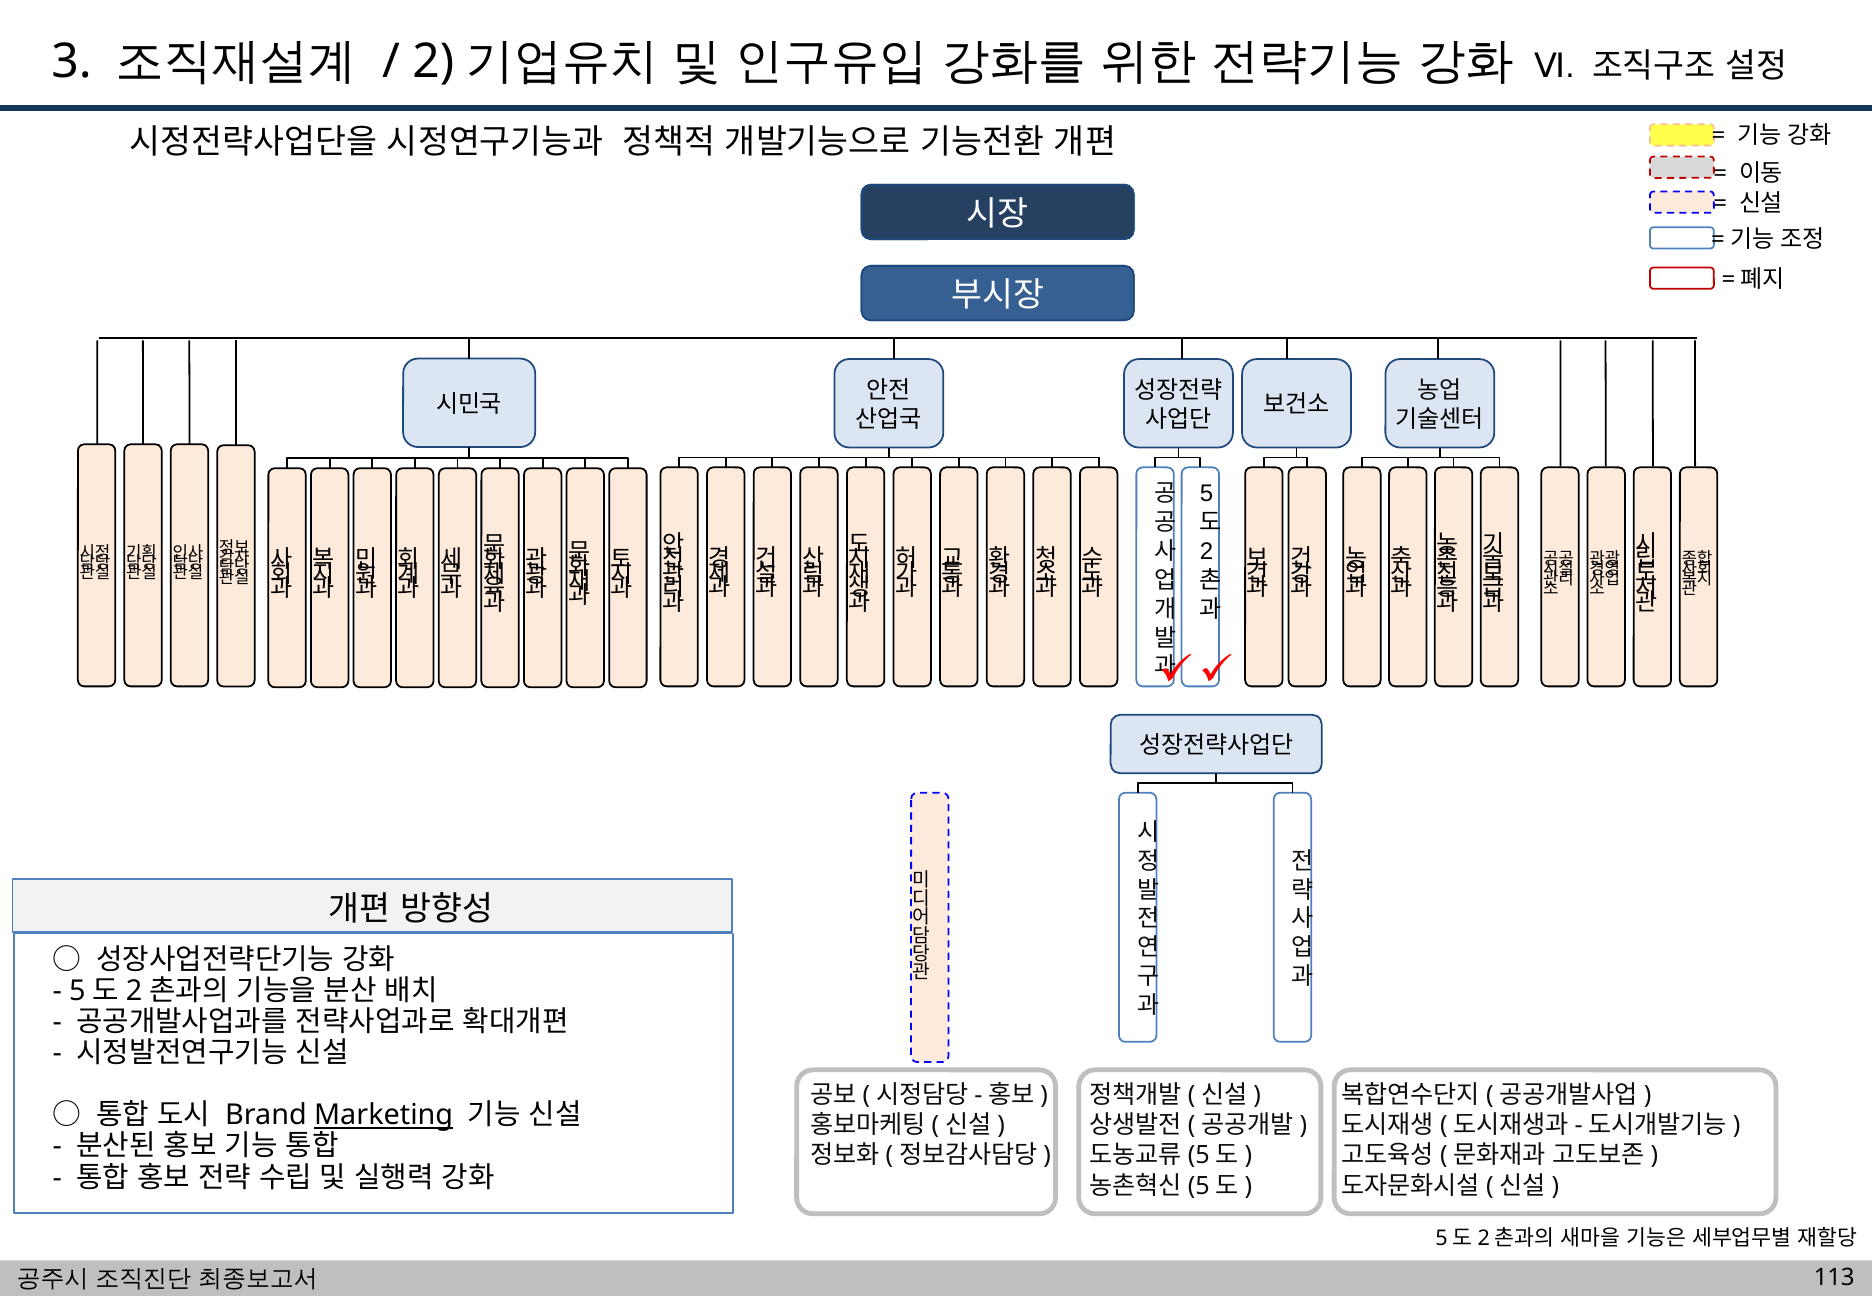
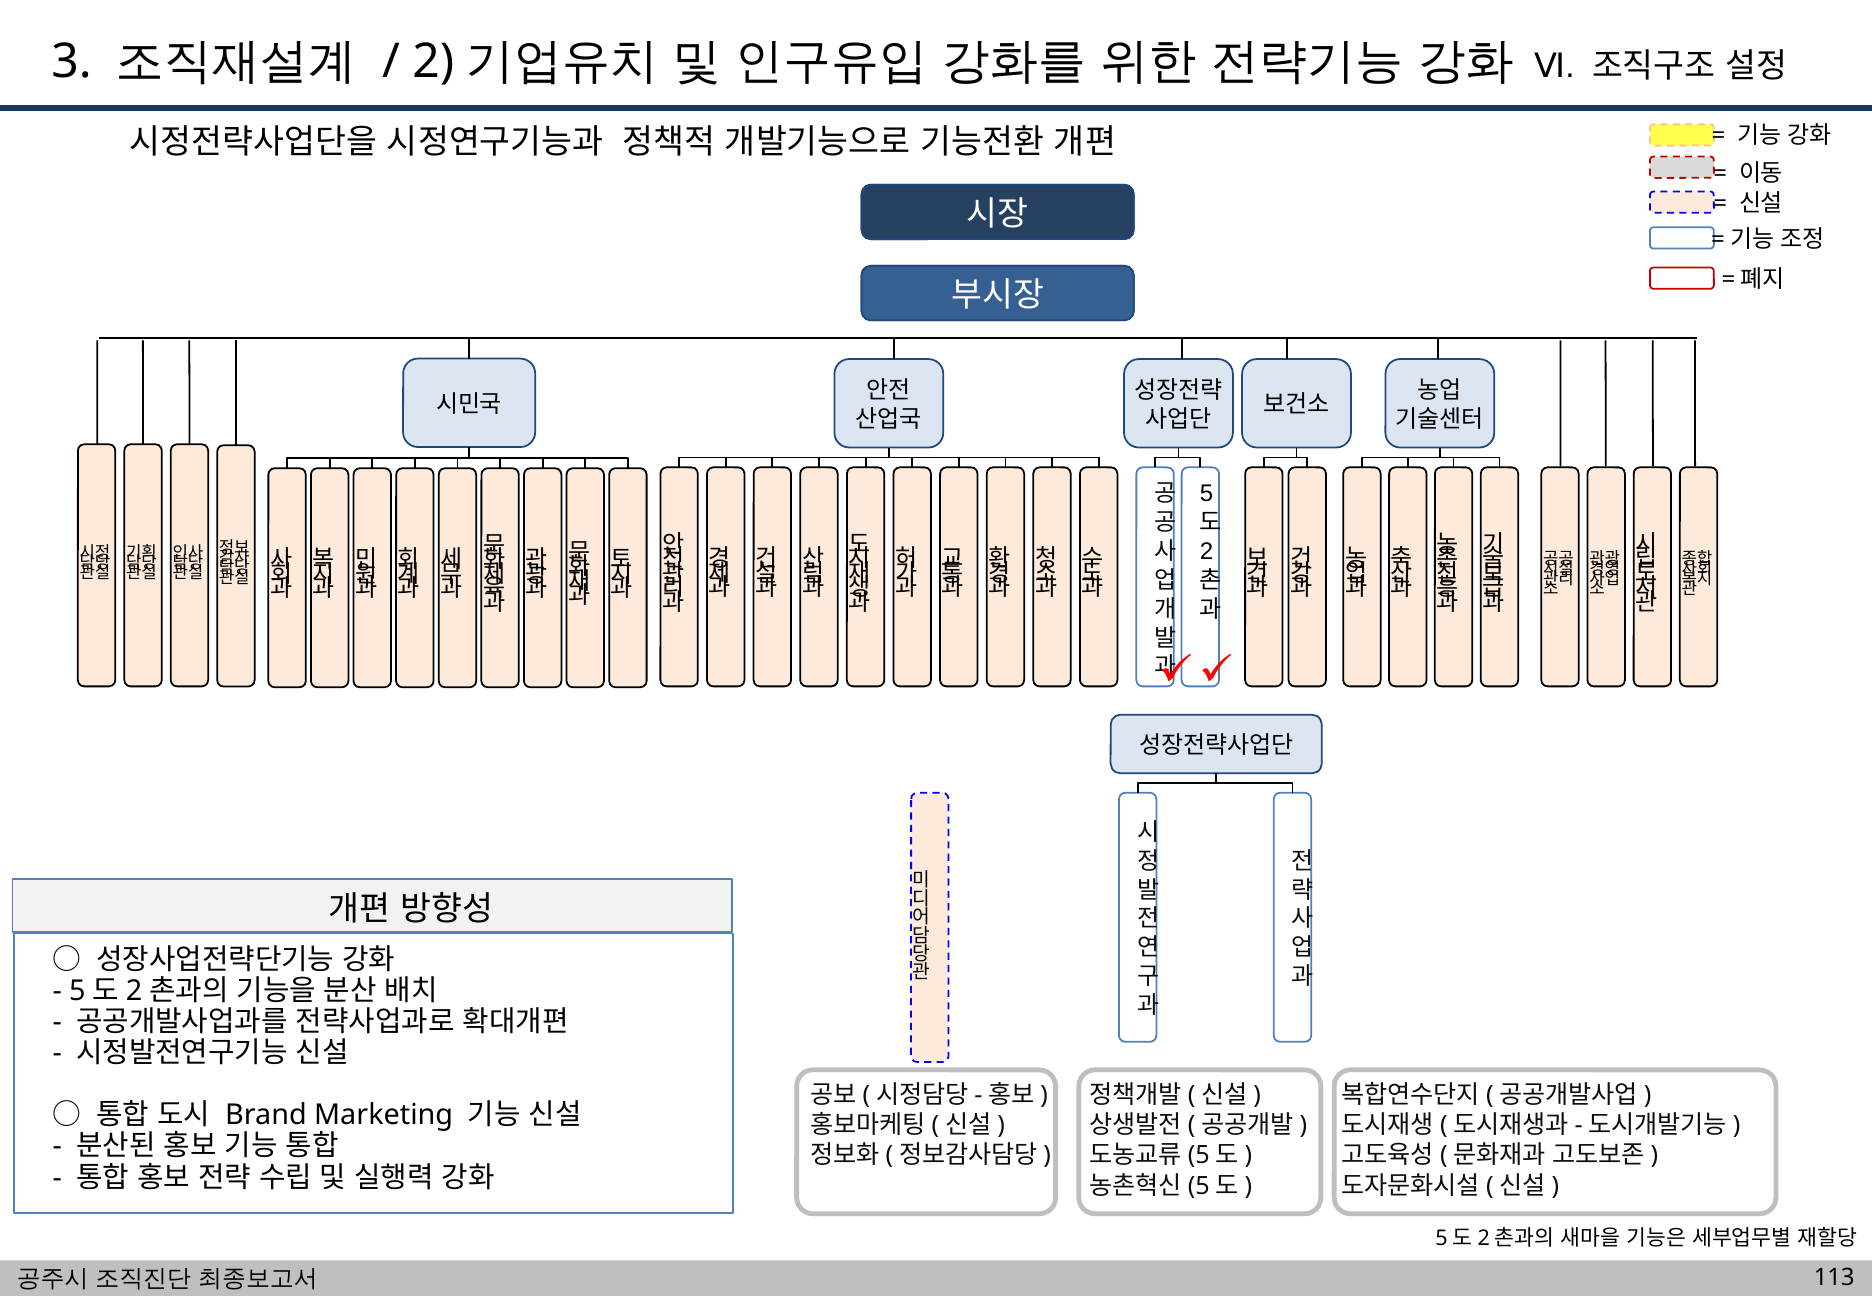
Marketing underline: present -> none (384, 1115)
